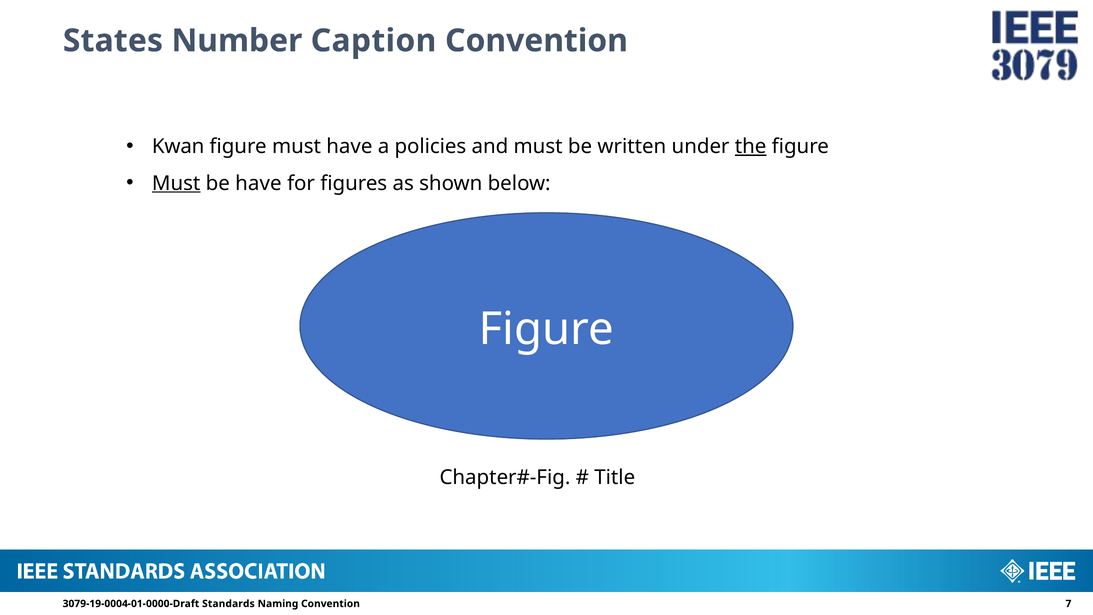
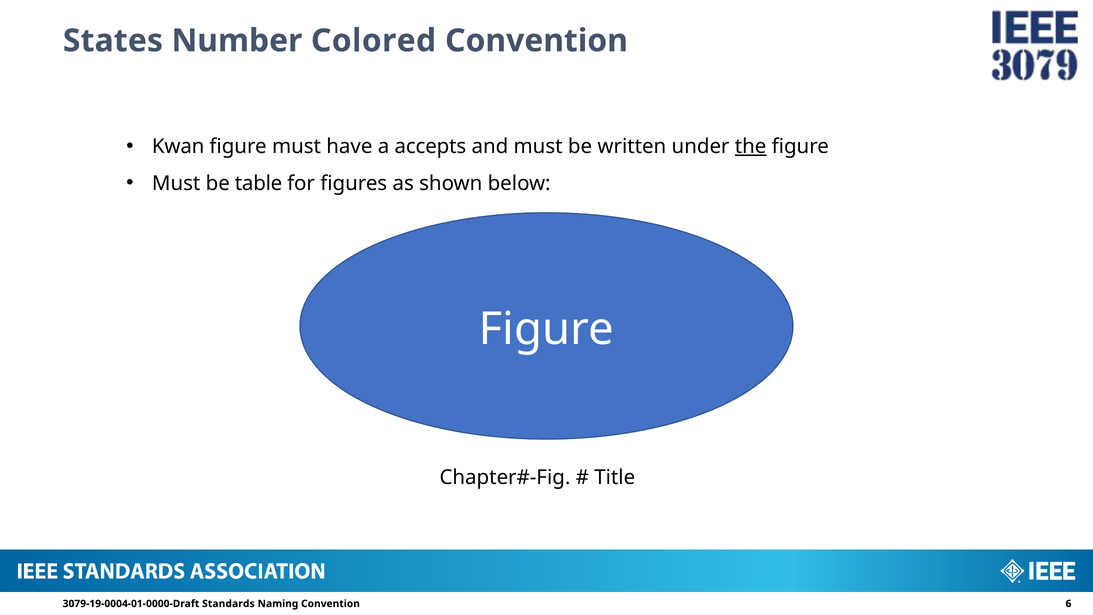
Caption: Caption -> Colored (374, 41)
policies: policies -> accepts (430, 146)
Must underline: present -> none (176, 183)
be have: have -> table (259, 183)
7: 7 -> 6 (1068, 604)
